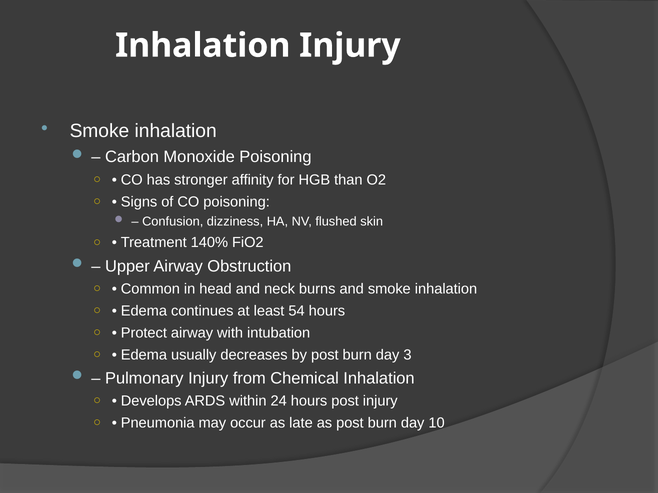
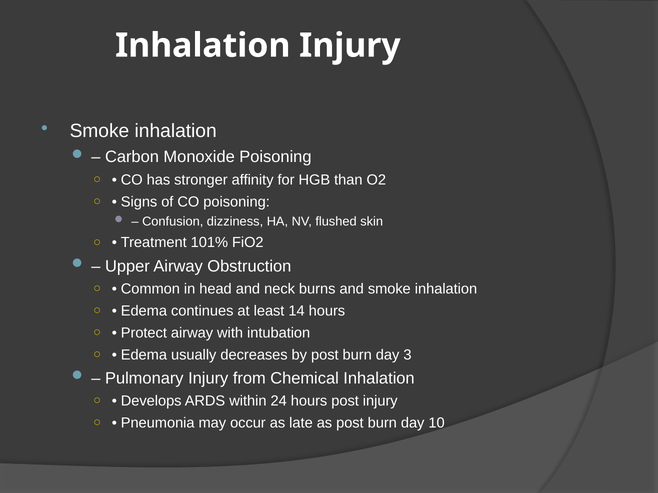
140%: 140% -> 101% (209, 243)
54: 54 -> 14 (297, 311)
